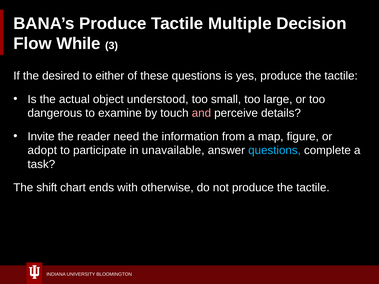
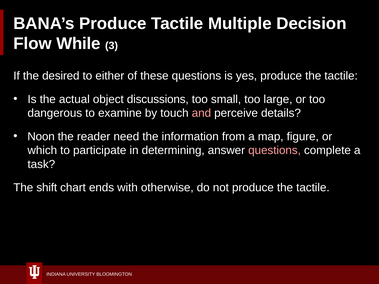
understood: understood -> discussions (158, 99)
Invite: Invite -> Noon (41, 137)
adopt: adopt -> which (42, 150)
unavailable: unavailable -> determining (173, 150)
questions colour: light blue -> pink (275, 150)
